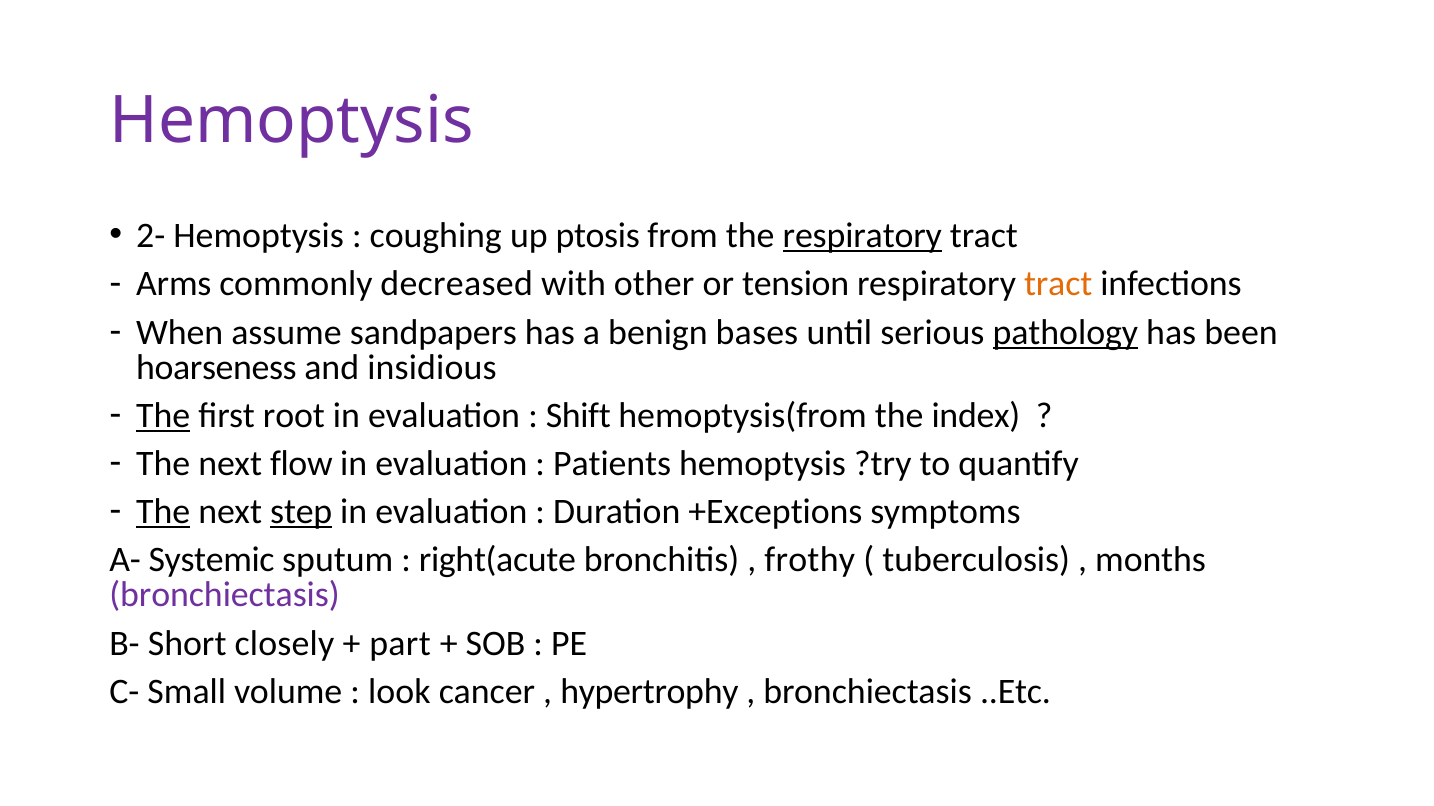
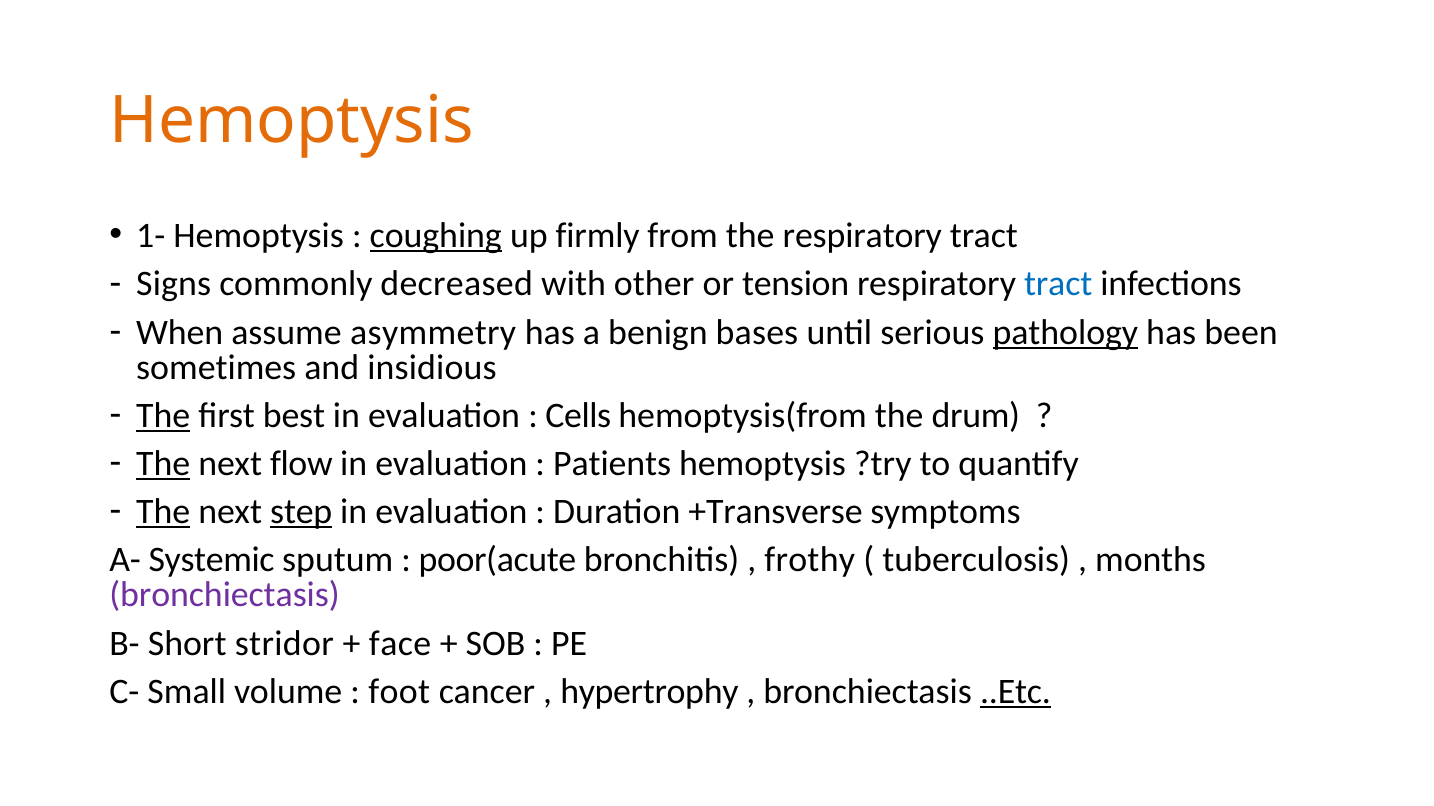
Hemoptysis colour: purple -> orange (292, 120)
2-: 2- -> 1- (151, 236)
coughing underline: none -> present (436, 236)
ptosis: ptosis -> firmly (598, 236)
respiratory underline: present -> none (862, 236)
Arms: Arms -> Signs (174, 284)
tract colour: orange -> blue (1058, 284)
sandpapers: sandpapers -> asymmetry (433, 333)
hoarseness: hoarseness -> sometimes (216, 368)
root: root -> best (294, 416)
Shift: Shift -> Cells (578, 416)
index: index -> drum (976, 416)
The underline: none -> present (163, 464)
+Exceptions: +Exceptions -> +Transverse (776, 512)
right(acute: right(acute -> poor(acute (497, 561)
closely: closely -> stridor (284, 644)
part: part -> face (400, 644)
look: look -> foot (399, 692)
..Etc underline: none -> present (1016, 692)
